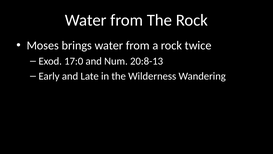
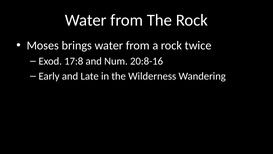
17:0: 17:0 -> 17:8 (74, 61)
20:8-13: 20:8-13 -> 20:8-16 (147, 61)
